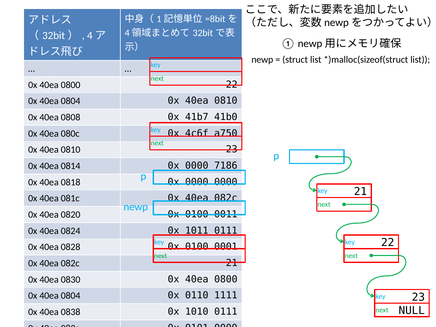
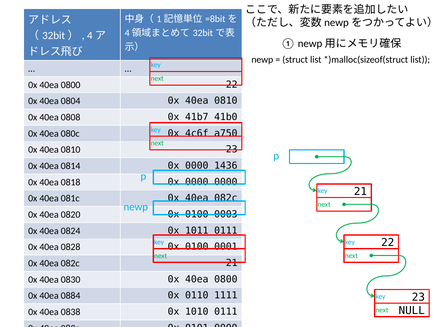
7186: 7186 -> 1436 (226, 166)
0011: 0011 -> 0003 (226, 214)
0804: 0804 -> 0884 (71, 296)
